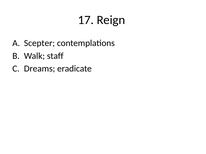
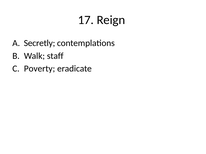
Scepter: Scepter -> Secretly (39, 43)
Dreams: Dreams -> Poverty (40, 69)
